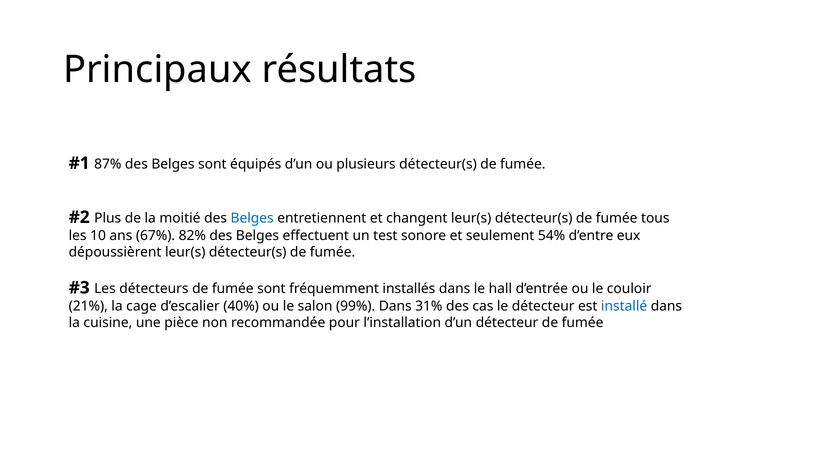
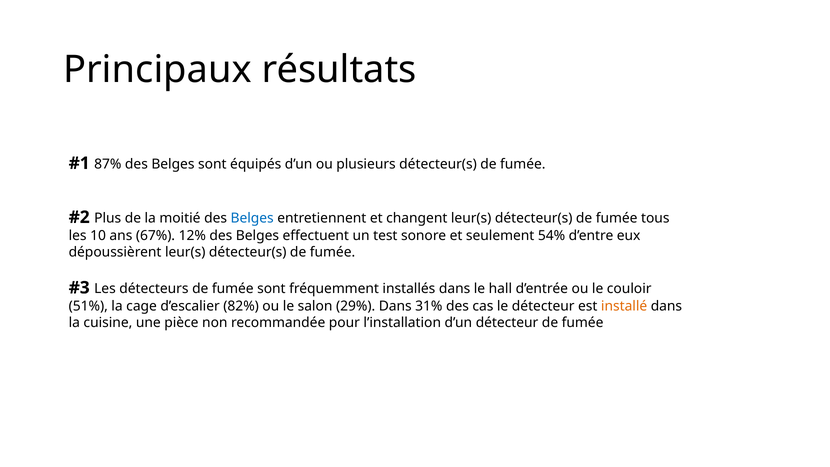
82%: 82% -> 12% (192, 236)
21%: 21% -> 51% (88, 306)
40%: 40% -> 82% (241, 306)
99%: 99% -> 29% (356, 306)
installé colour: blue -> orange (624, 306)
